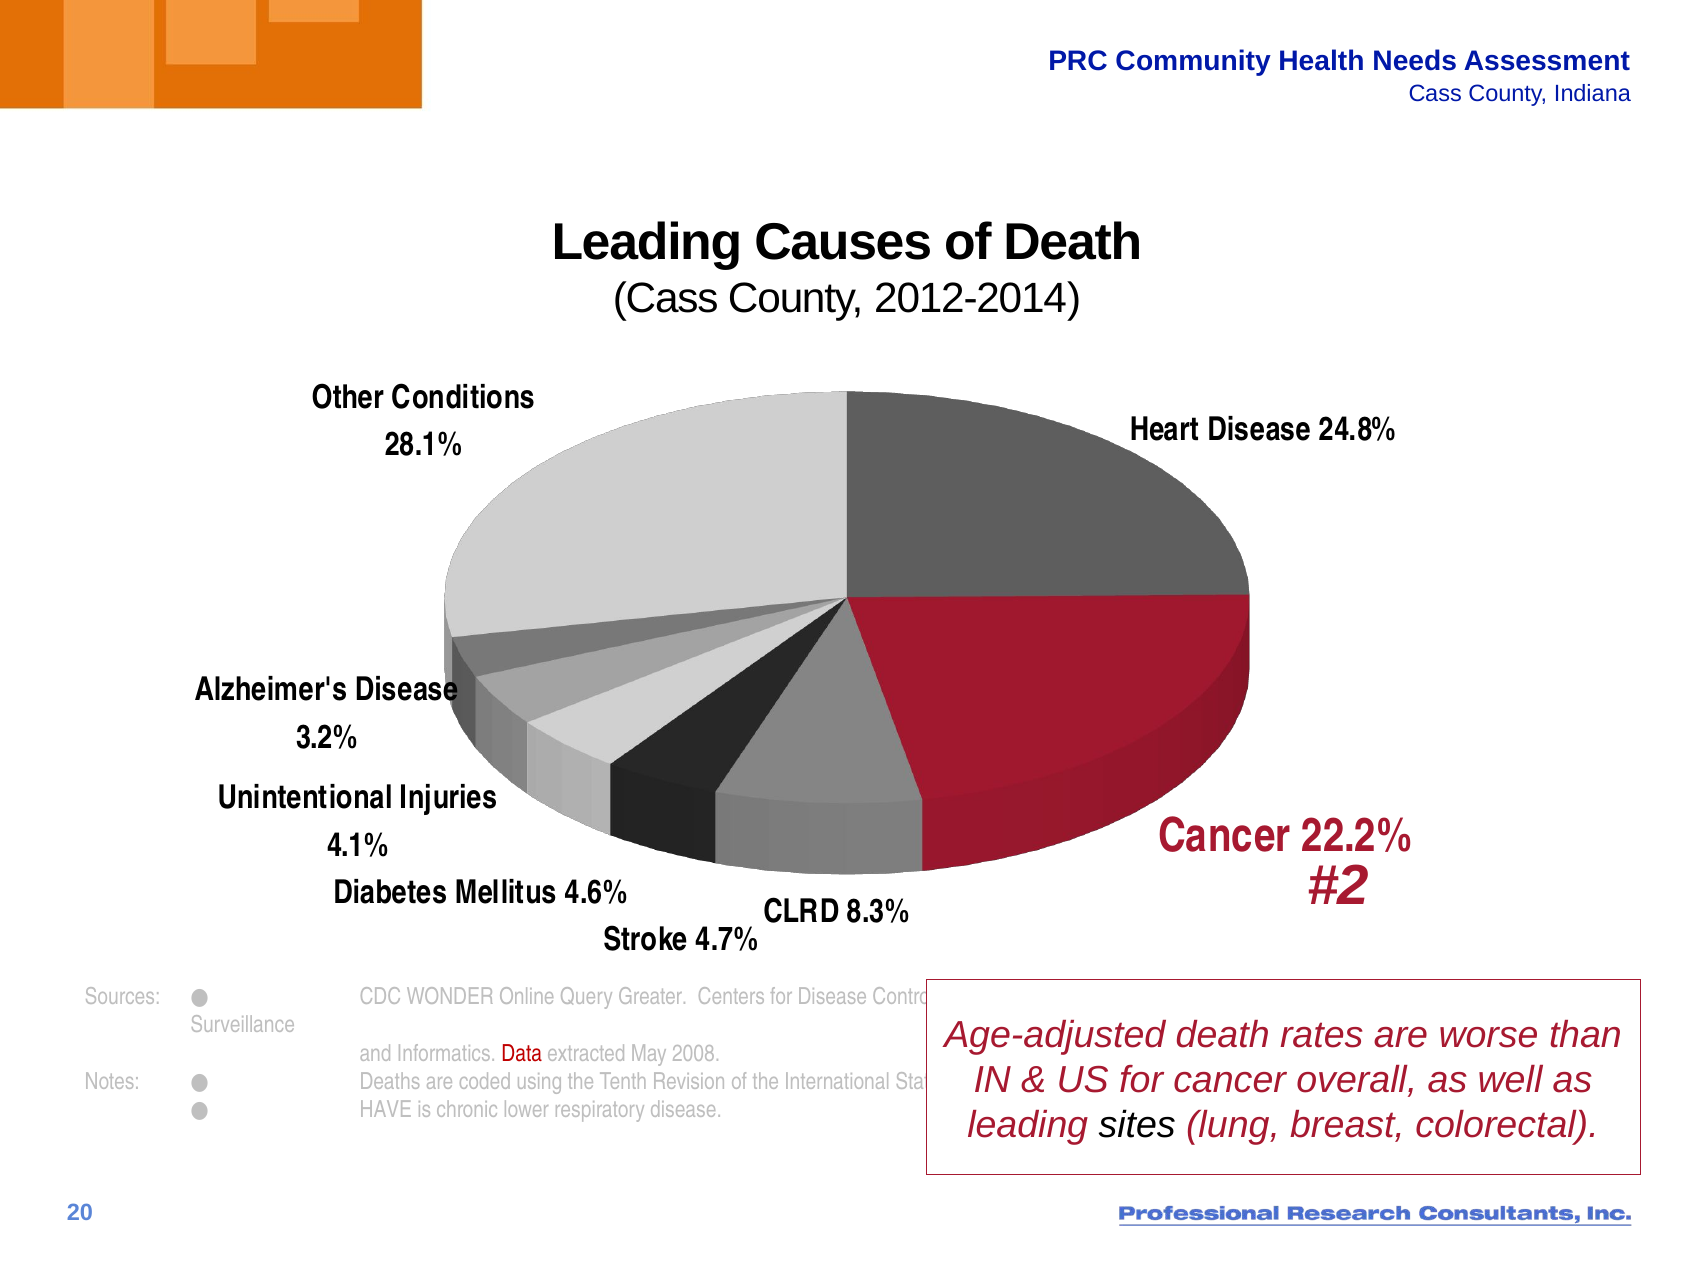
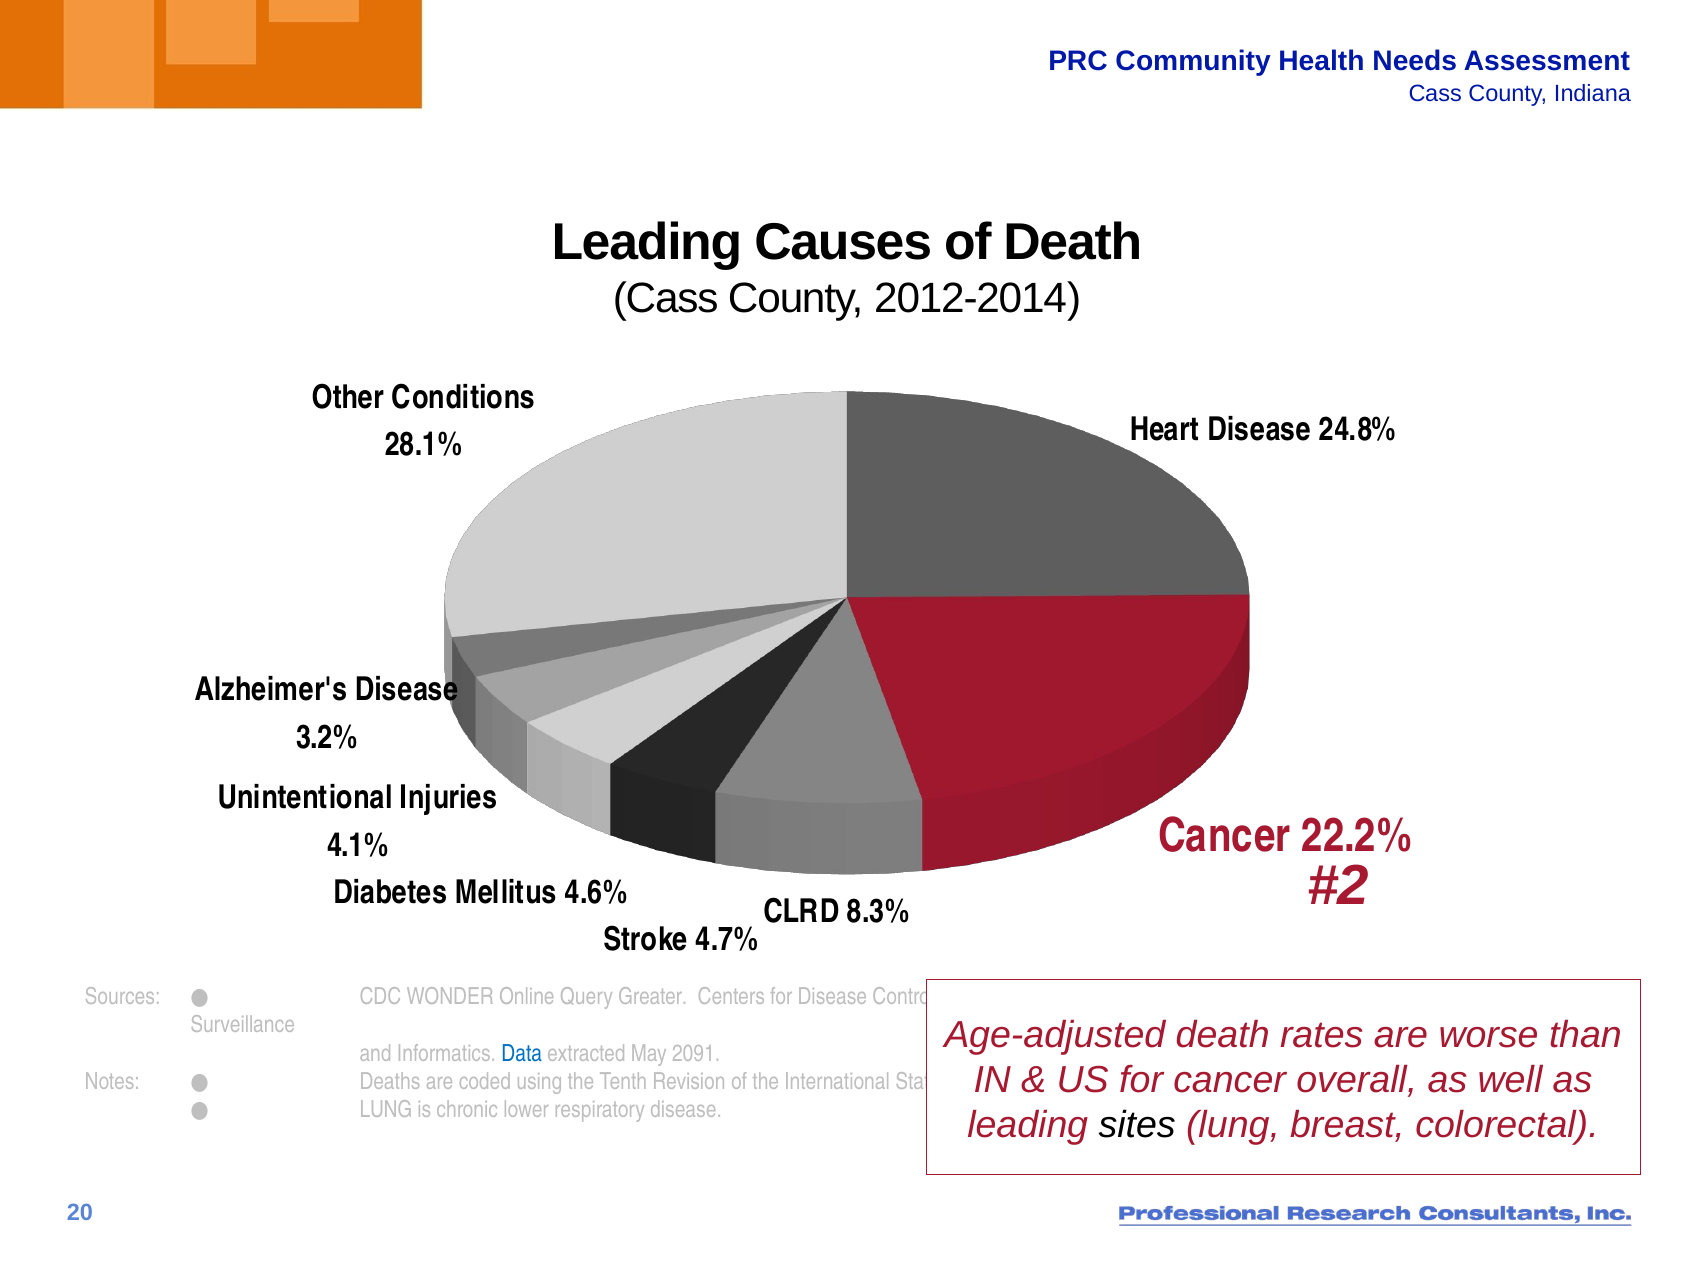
Data colour: red -> blue (522, 1054)
2008: 2008 -> 2091 (696, 1054)
HAVE: HAVE -> LUNG (386, 1110)
